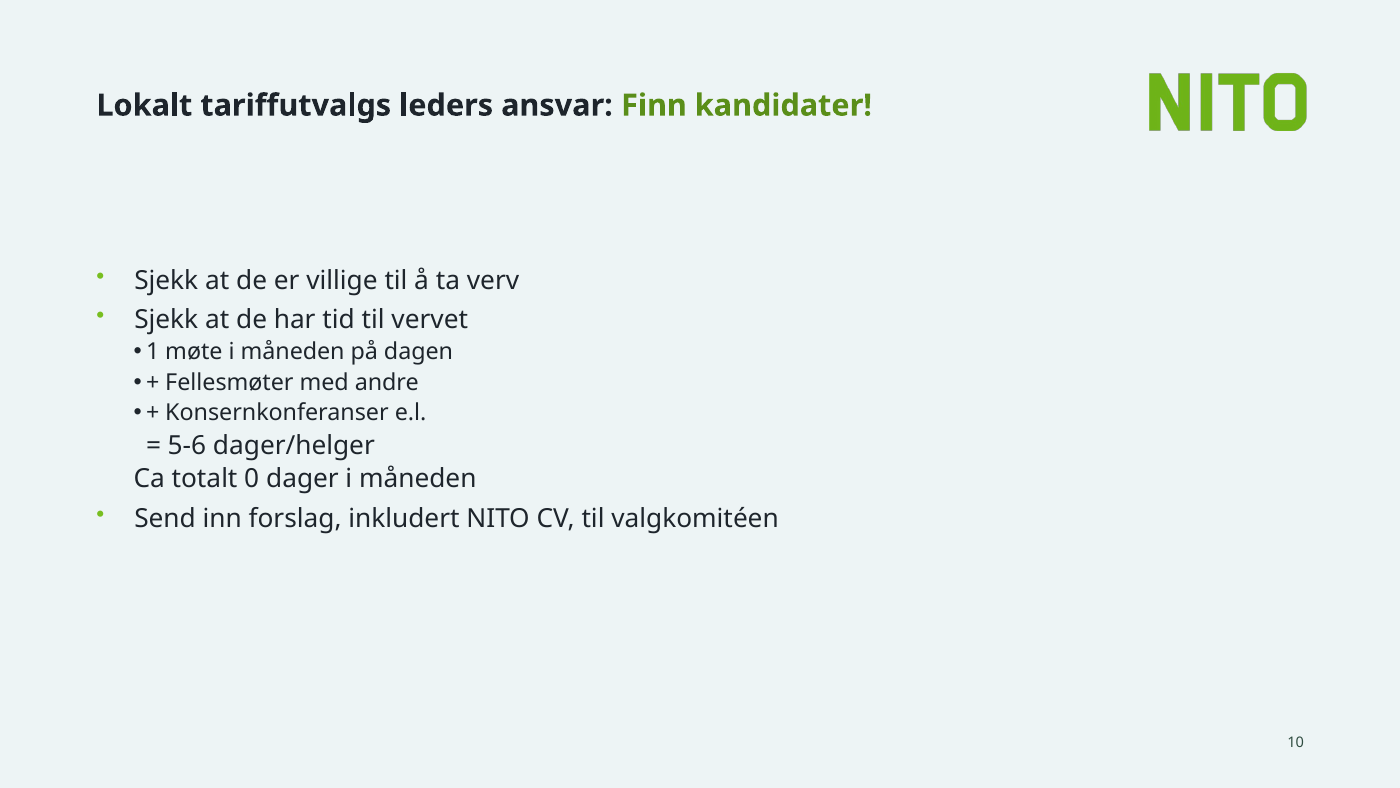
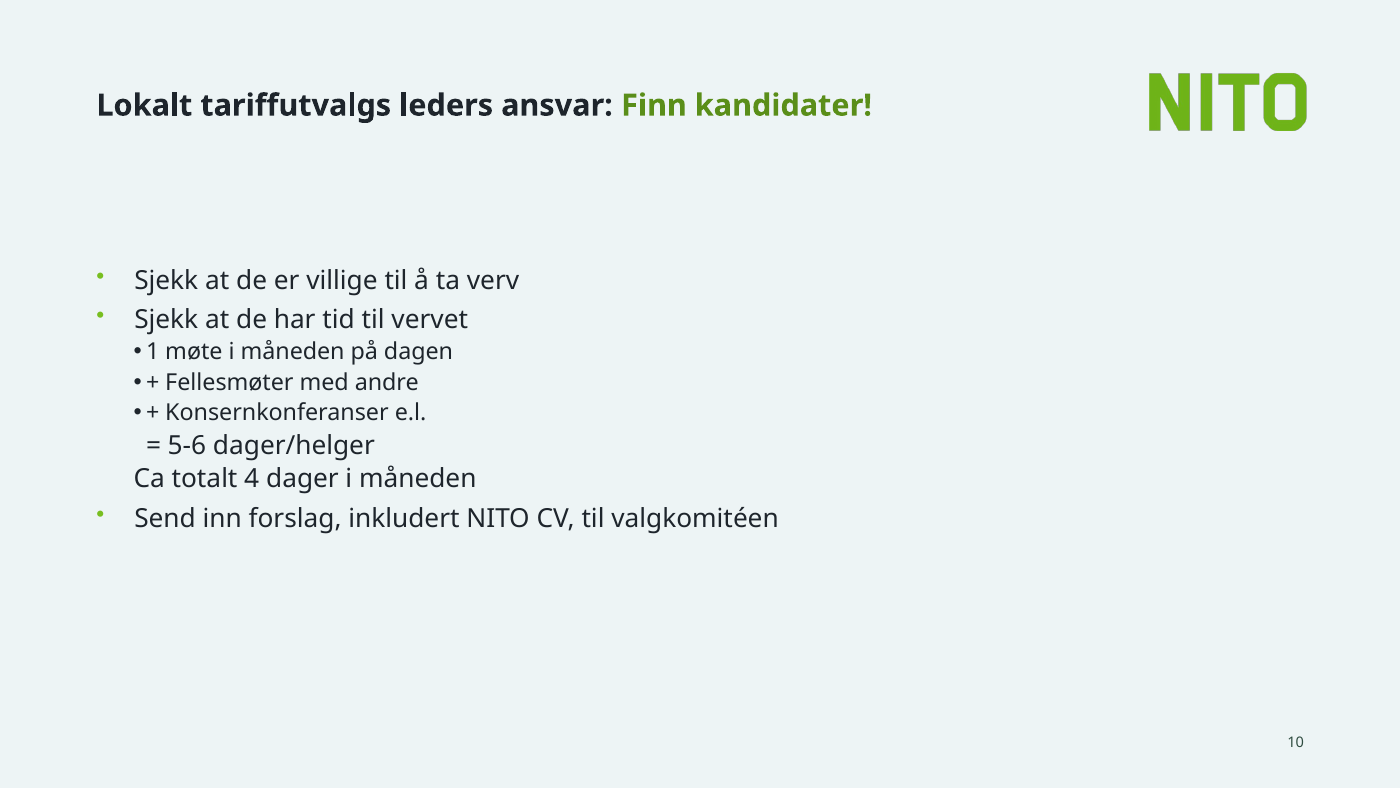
0: 0 -> 4 (252, 479)
